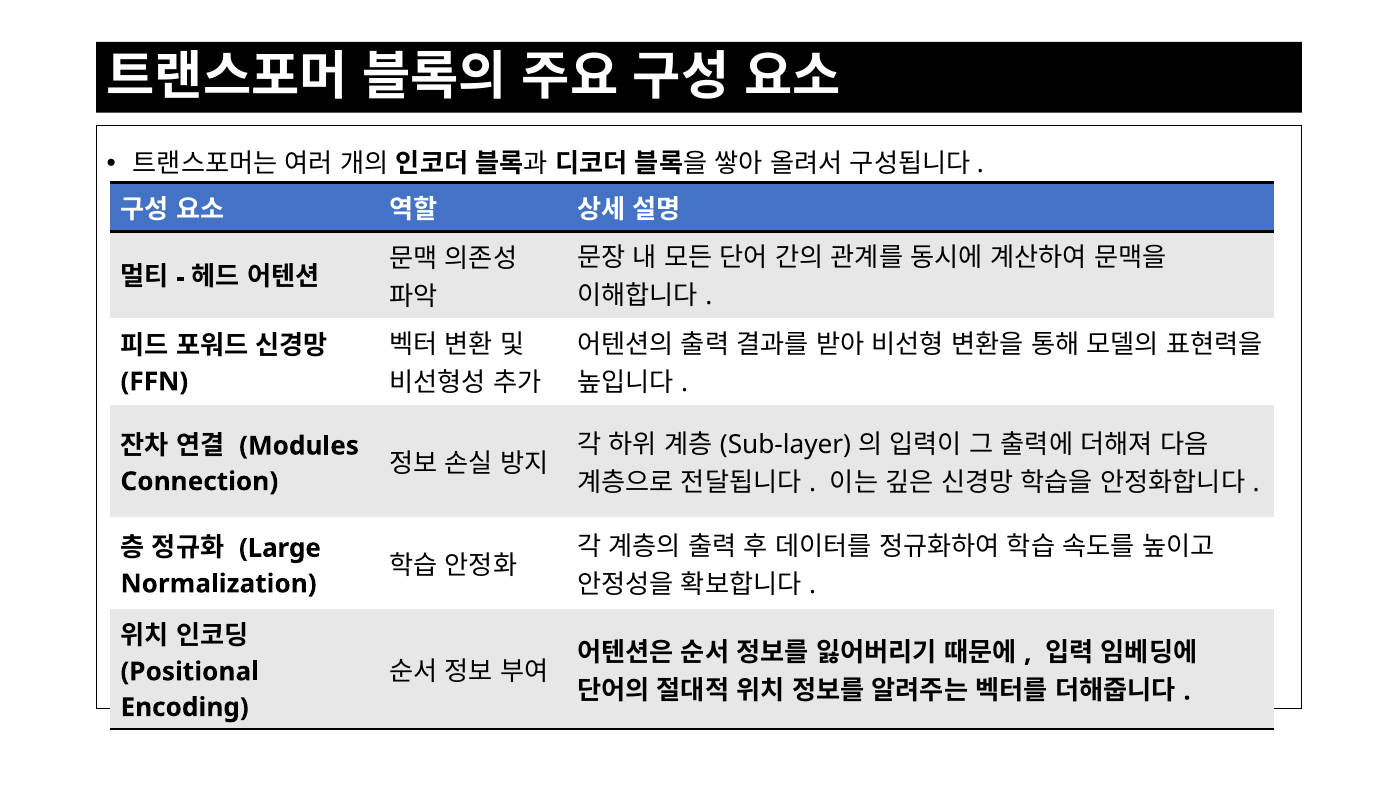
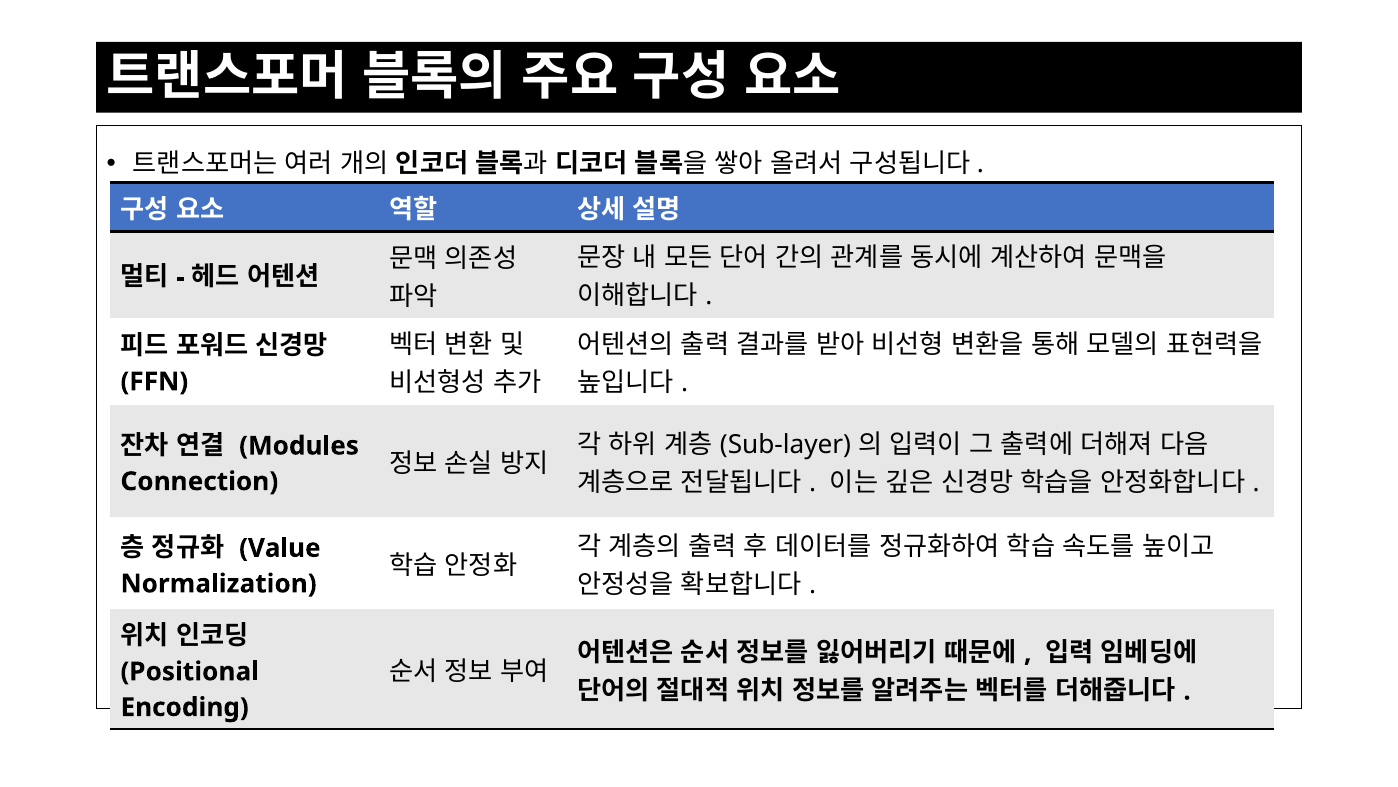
Large: Large -> Value (280, 548)
